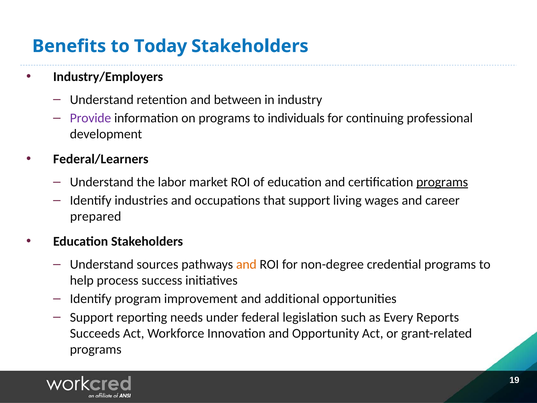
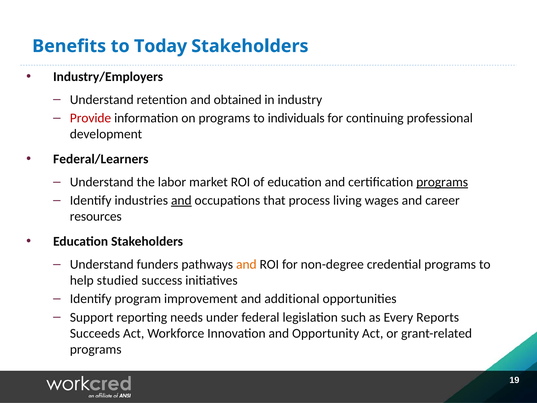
between: between -> obtained (238, 100)
Provide colour: purple -> red (91, 118)
and underline: none -> present (181, 200)
that support: support -> process (309, 200)
prepared: prepared -> resources (96, 216)
sources: sources -> funders (157, 264)
process: process -> studied (118, 280)
